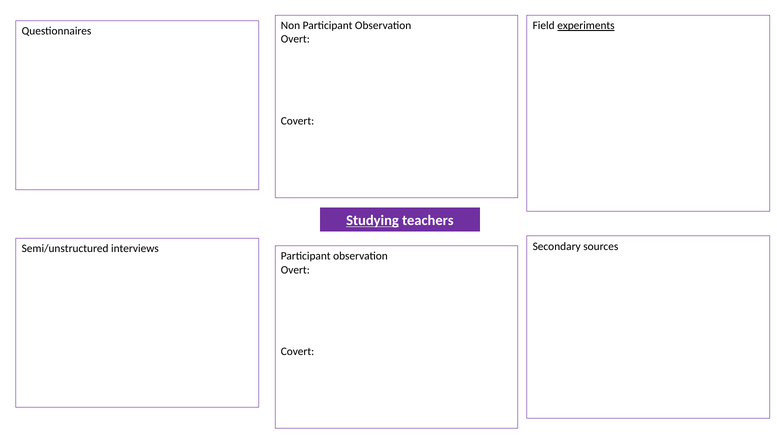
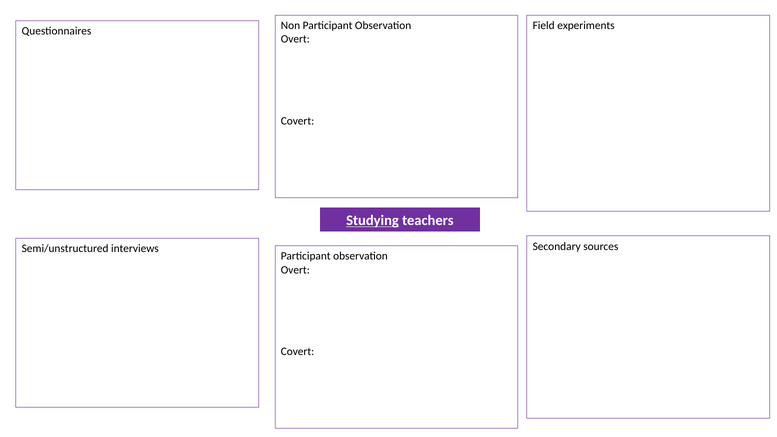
experiments underline: present -> none (586, 26)
